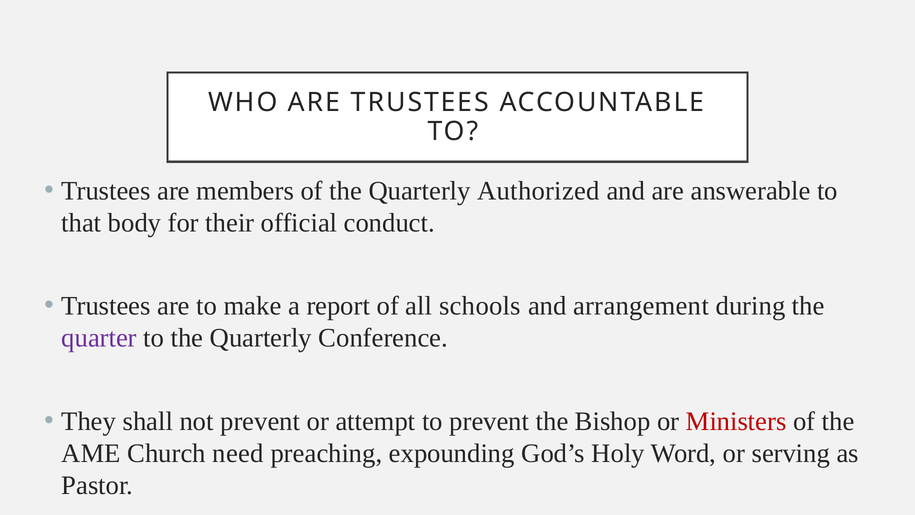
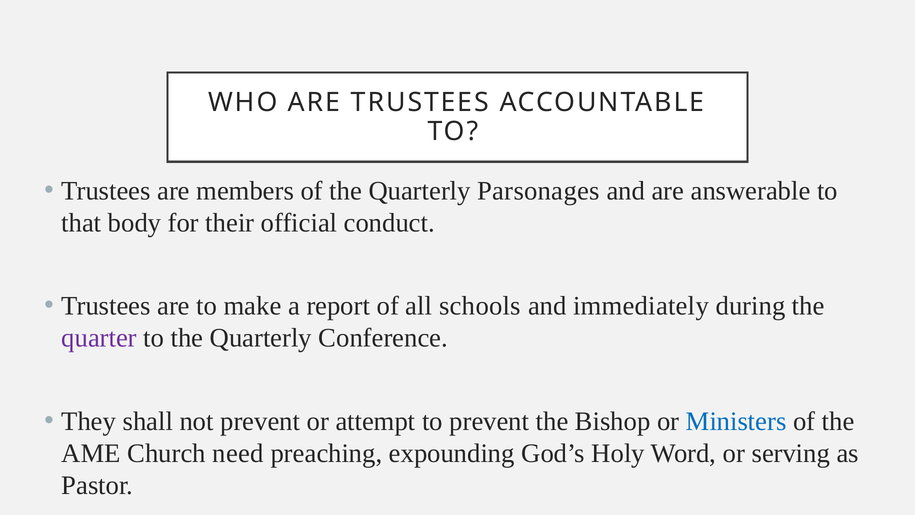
Authorized: Authorized -> Parsonages (538, 191)
arrangement: arrangement -> immediately (641, 306)
Ministers colour: red -> blue (736, 421)
